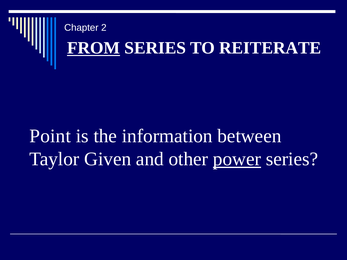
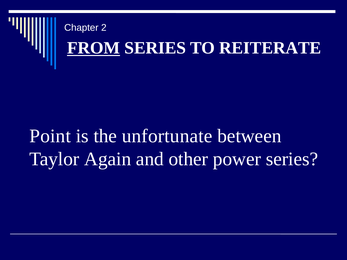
information: information -> unfortunate (167, 136)
Given: Given -> Again (108, 159)
power underline: present -> none (237, 159)
